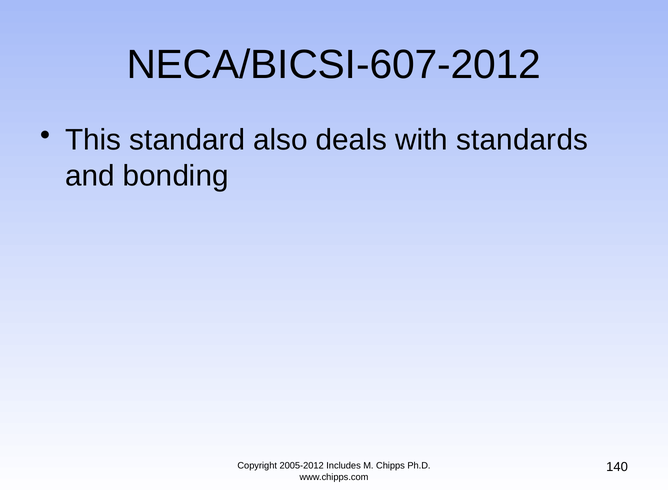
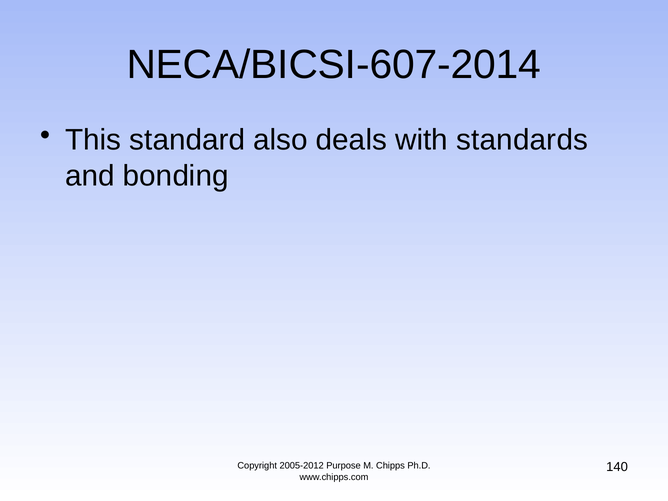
NECA/BICSI-607-2012: NECA/BICSI-607-2012 -> NECA/BICSI-607-2014 (334, 65)
Includes: Includes -> Purpose (344, 466)
